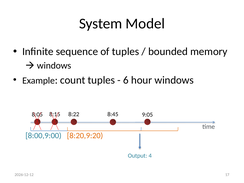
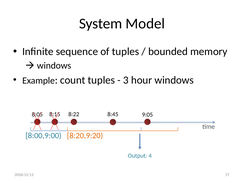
6: 6 -> 3 (126, 80)
